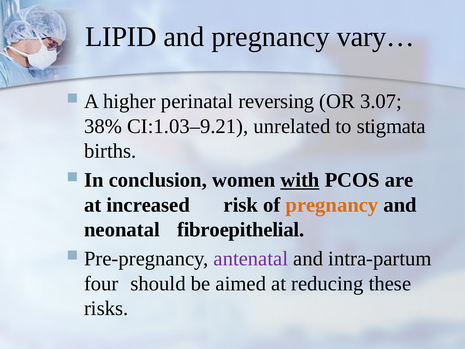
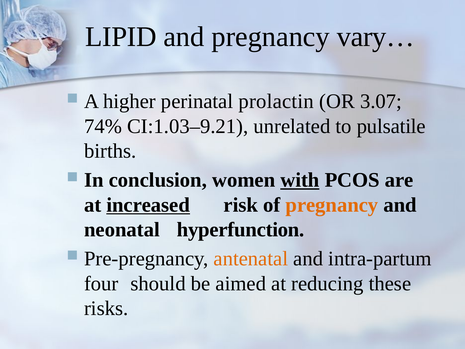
reversing: reversing -> prolactin (276, 101)
38%: 38% -> 74% (103, 126)
stigmata: stigmata -> pulsatile (391, 126)
increased underline: none -> present (148, 205)
fibroepithelial: fibroepithelial -> hyperfunction (241, 230)
antenatal colour: purple -> orange (251, 259)
